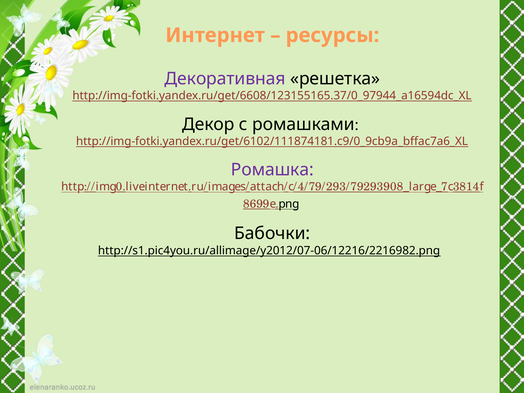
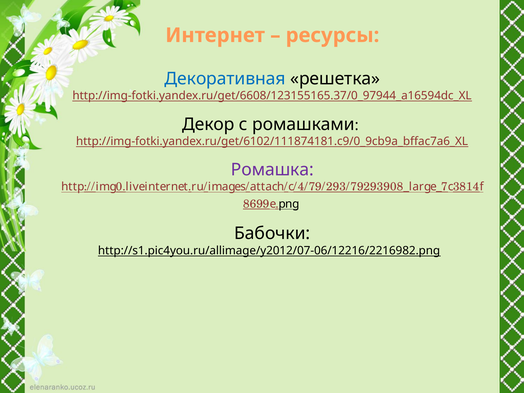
Декоративная colour: purple -> blue (225, 79)
